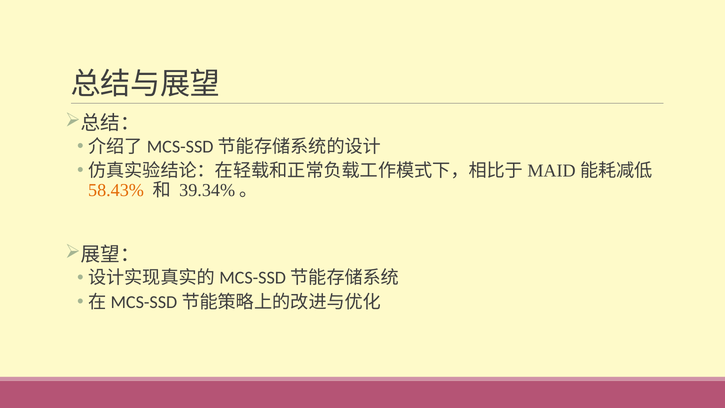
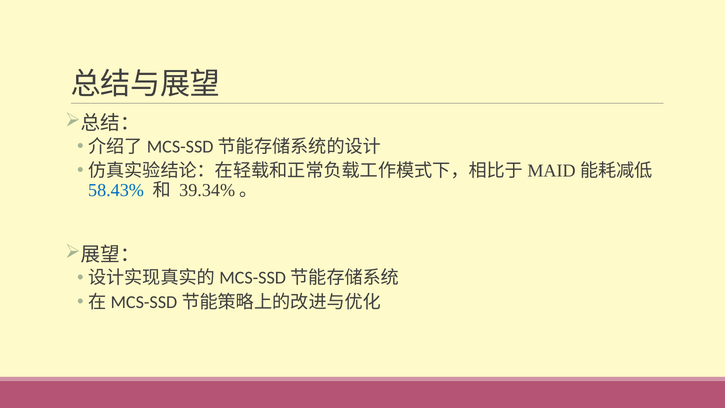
58.43% colour: orange -> blue (116, 190)
